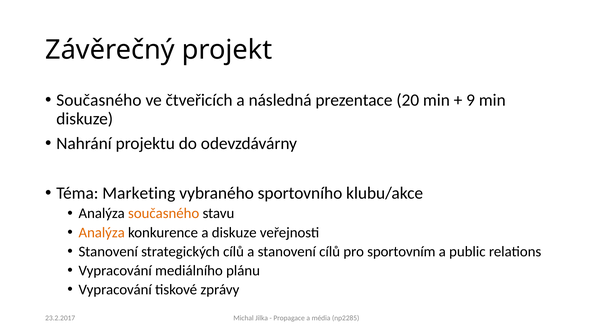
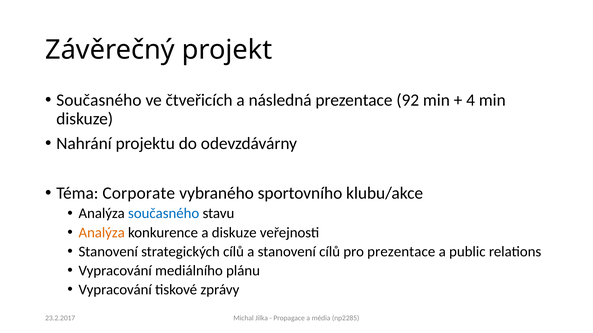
20: 20 -> 92 (408, 100)
9: 9 -> 4 (471, 100)
Marketing: Marketing -> Corporate (139, 193)
současného colour: orange -> blue (164, 214)
pro sportovním: sportovním -> prezentace (401, 252)
